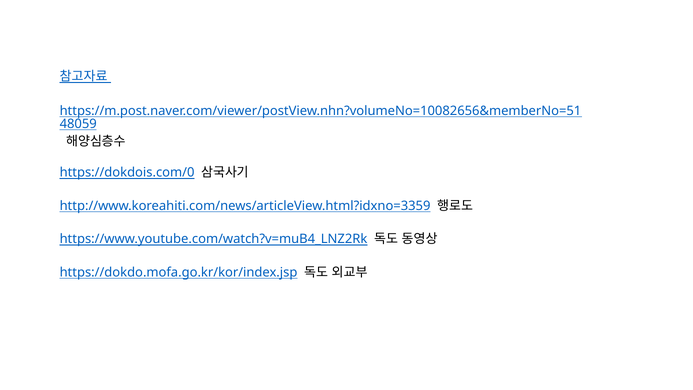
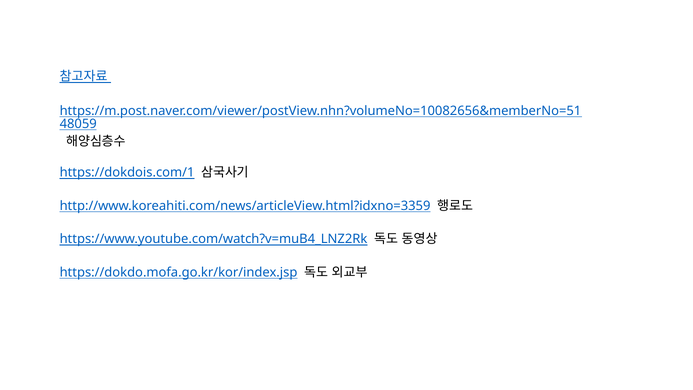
https://dokdois.com/0: https://dokdois.com/0 -> https://dokdois.com/1 (127, 173)
